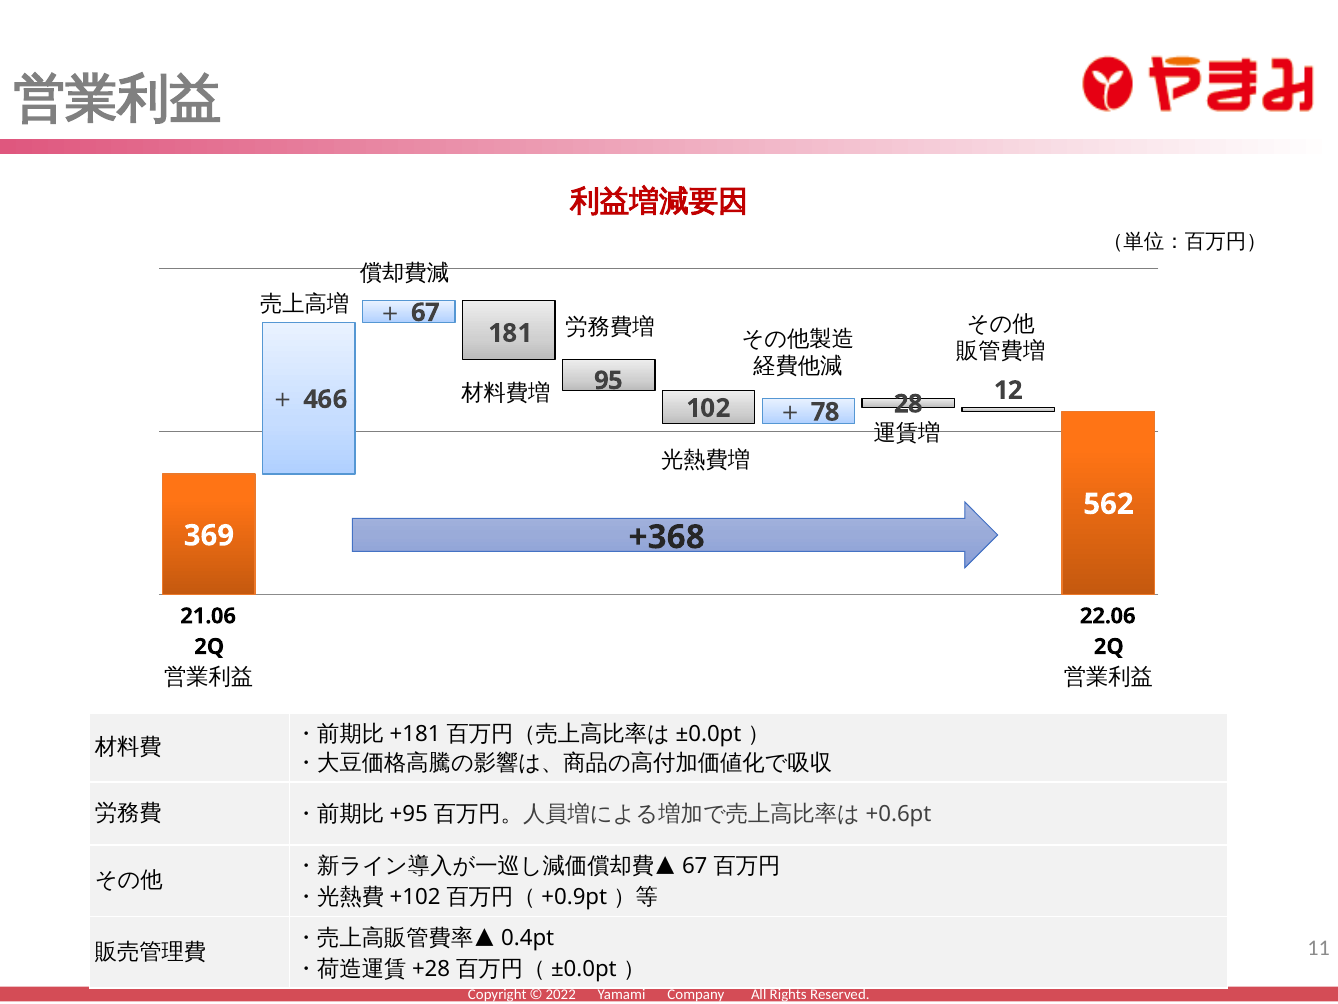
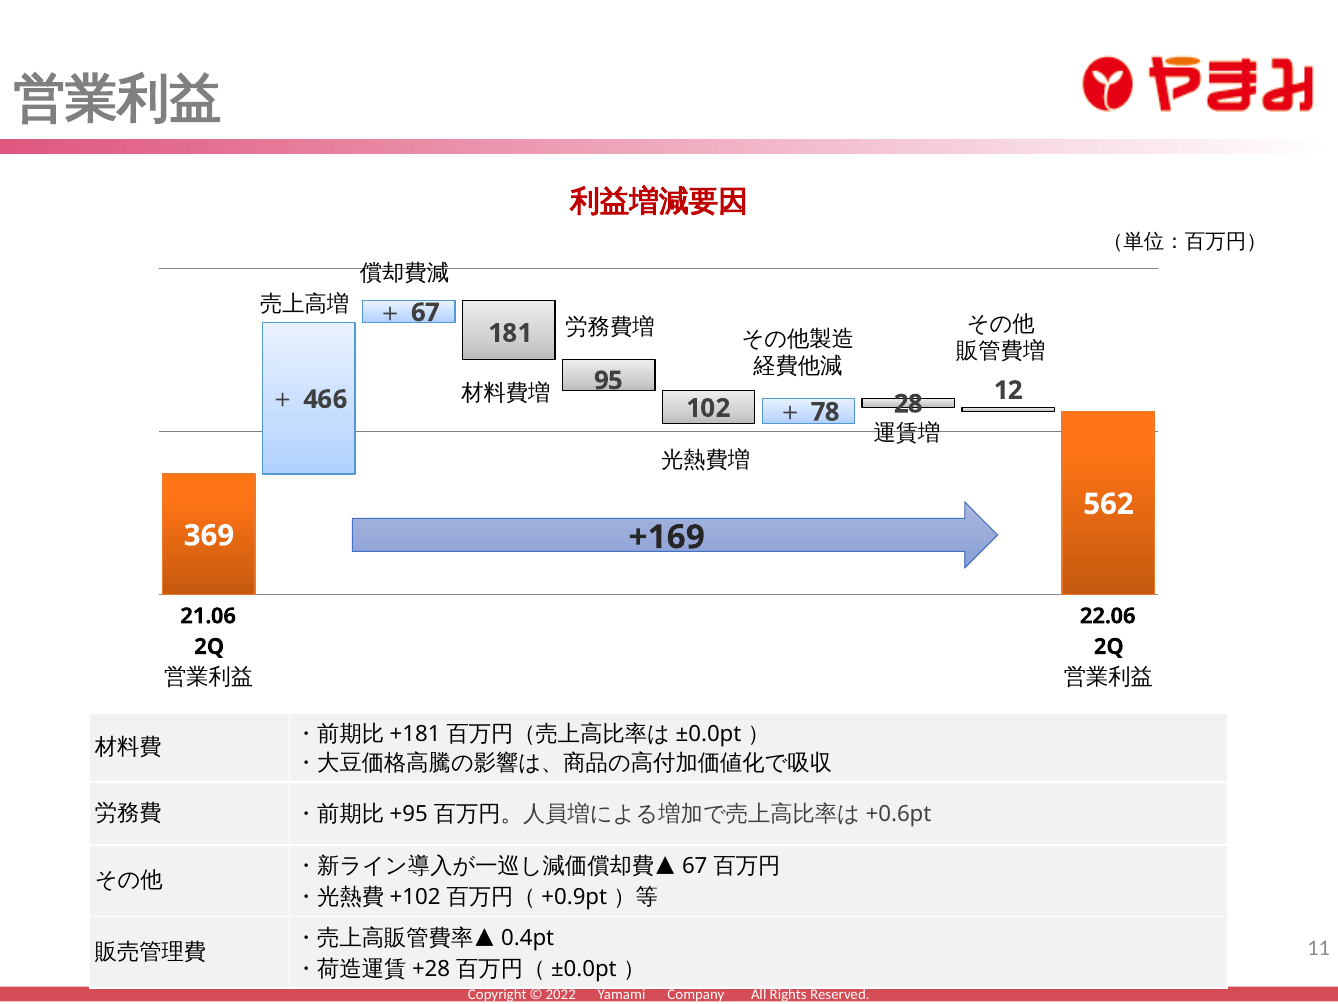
+368: +368 -> +169 (667, 537)
